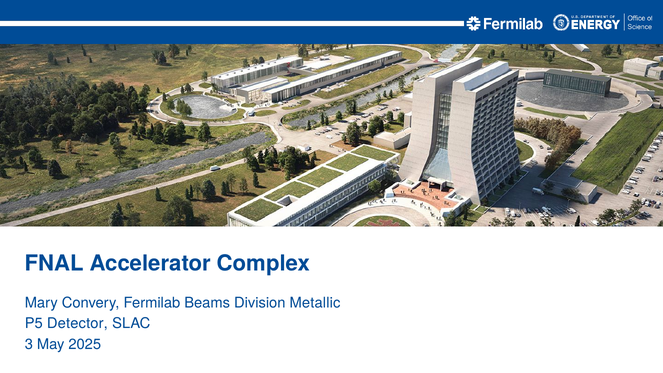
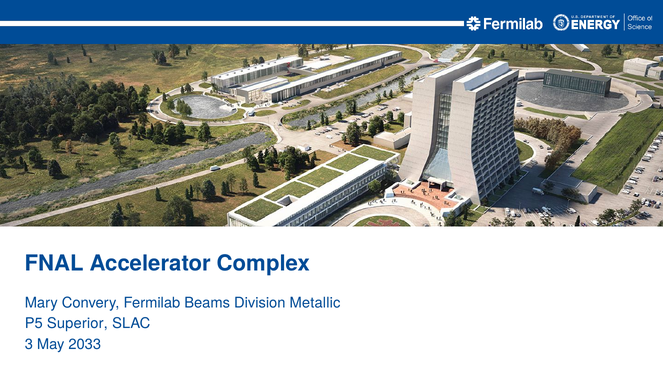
Detector: Detector -> Superior (77, 324)
2025: 2025 -> 2033 (85, 344)
